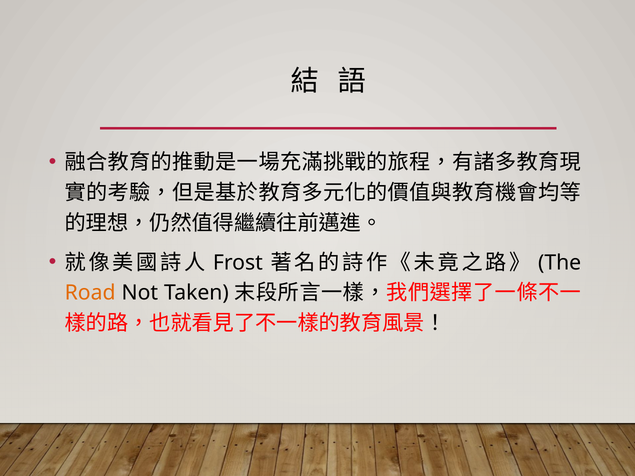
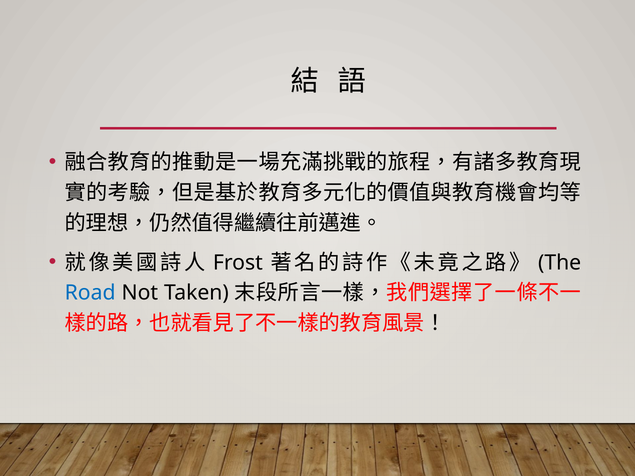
Road colour: orange -> blue (90, 293)
